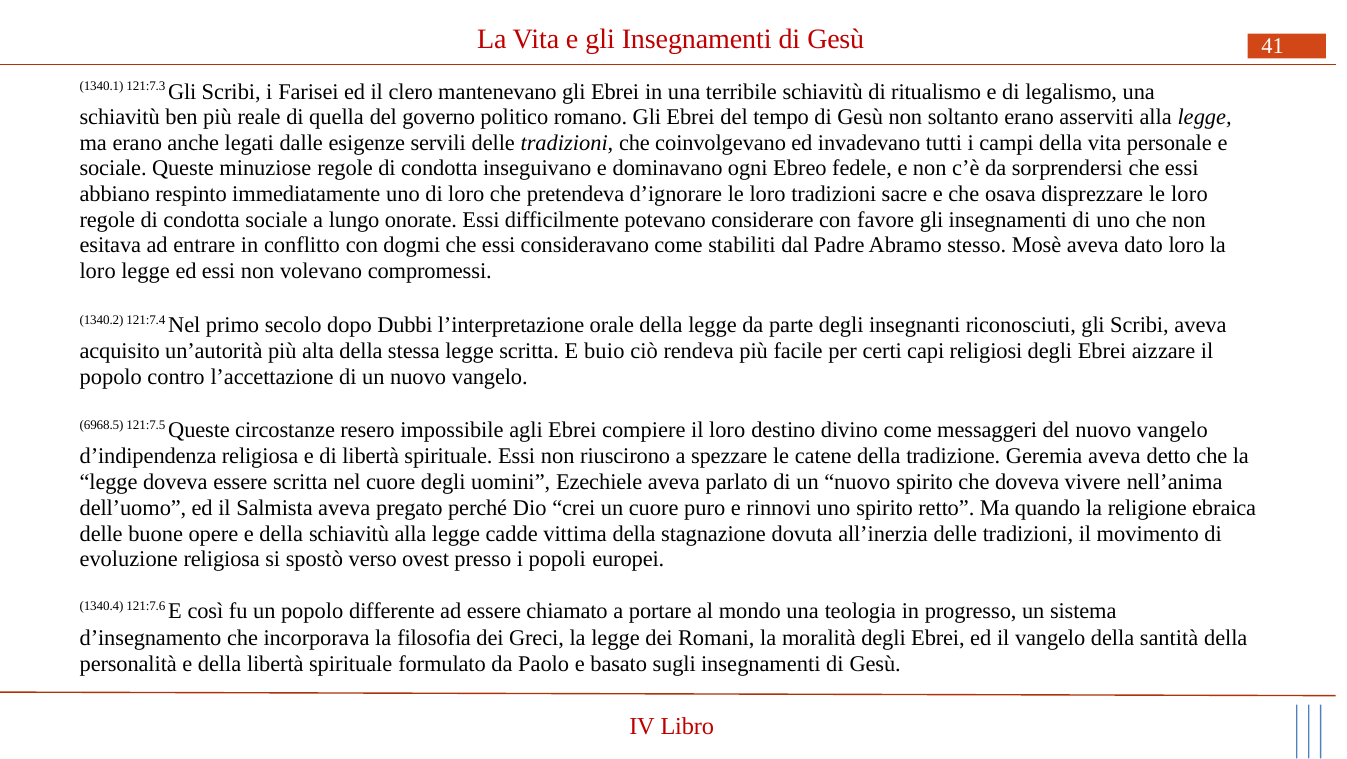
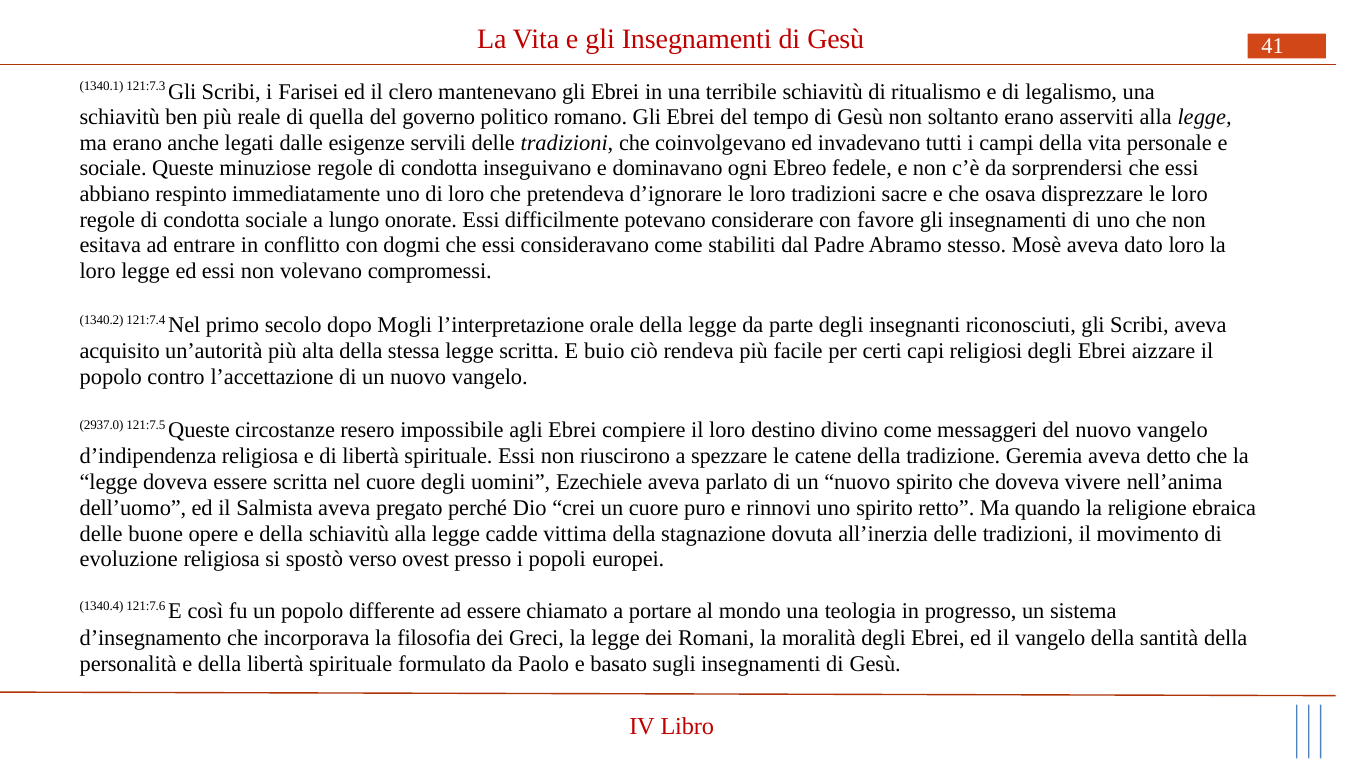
Dubbi: Dubbi -> Mogli (405, 325)
6968.5: 6968.5 -> 2937.0 (102, 425)
